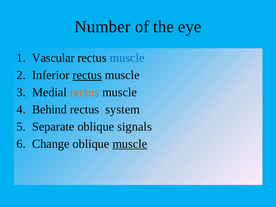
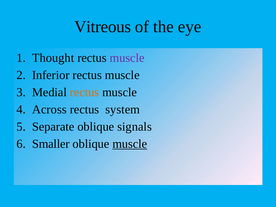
Number: Number -> Vitreous (103, 27)
Vascular: Vascular -> Thought (53, 58)
muscle colour: blue -> purple (127, 58)
rectus underline: present -> none (87, 75)
Behind: Behind -> Across (49, 109)
Change: Change -> Smaller (51, 144)
